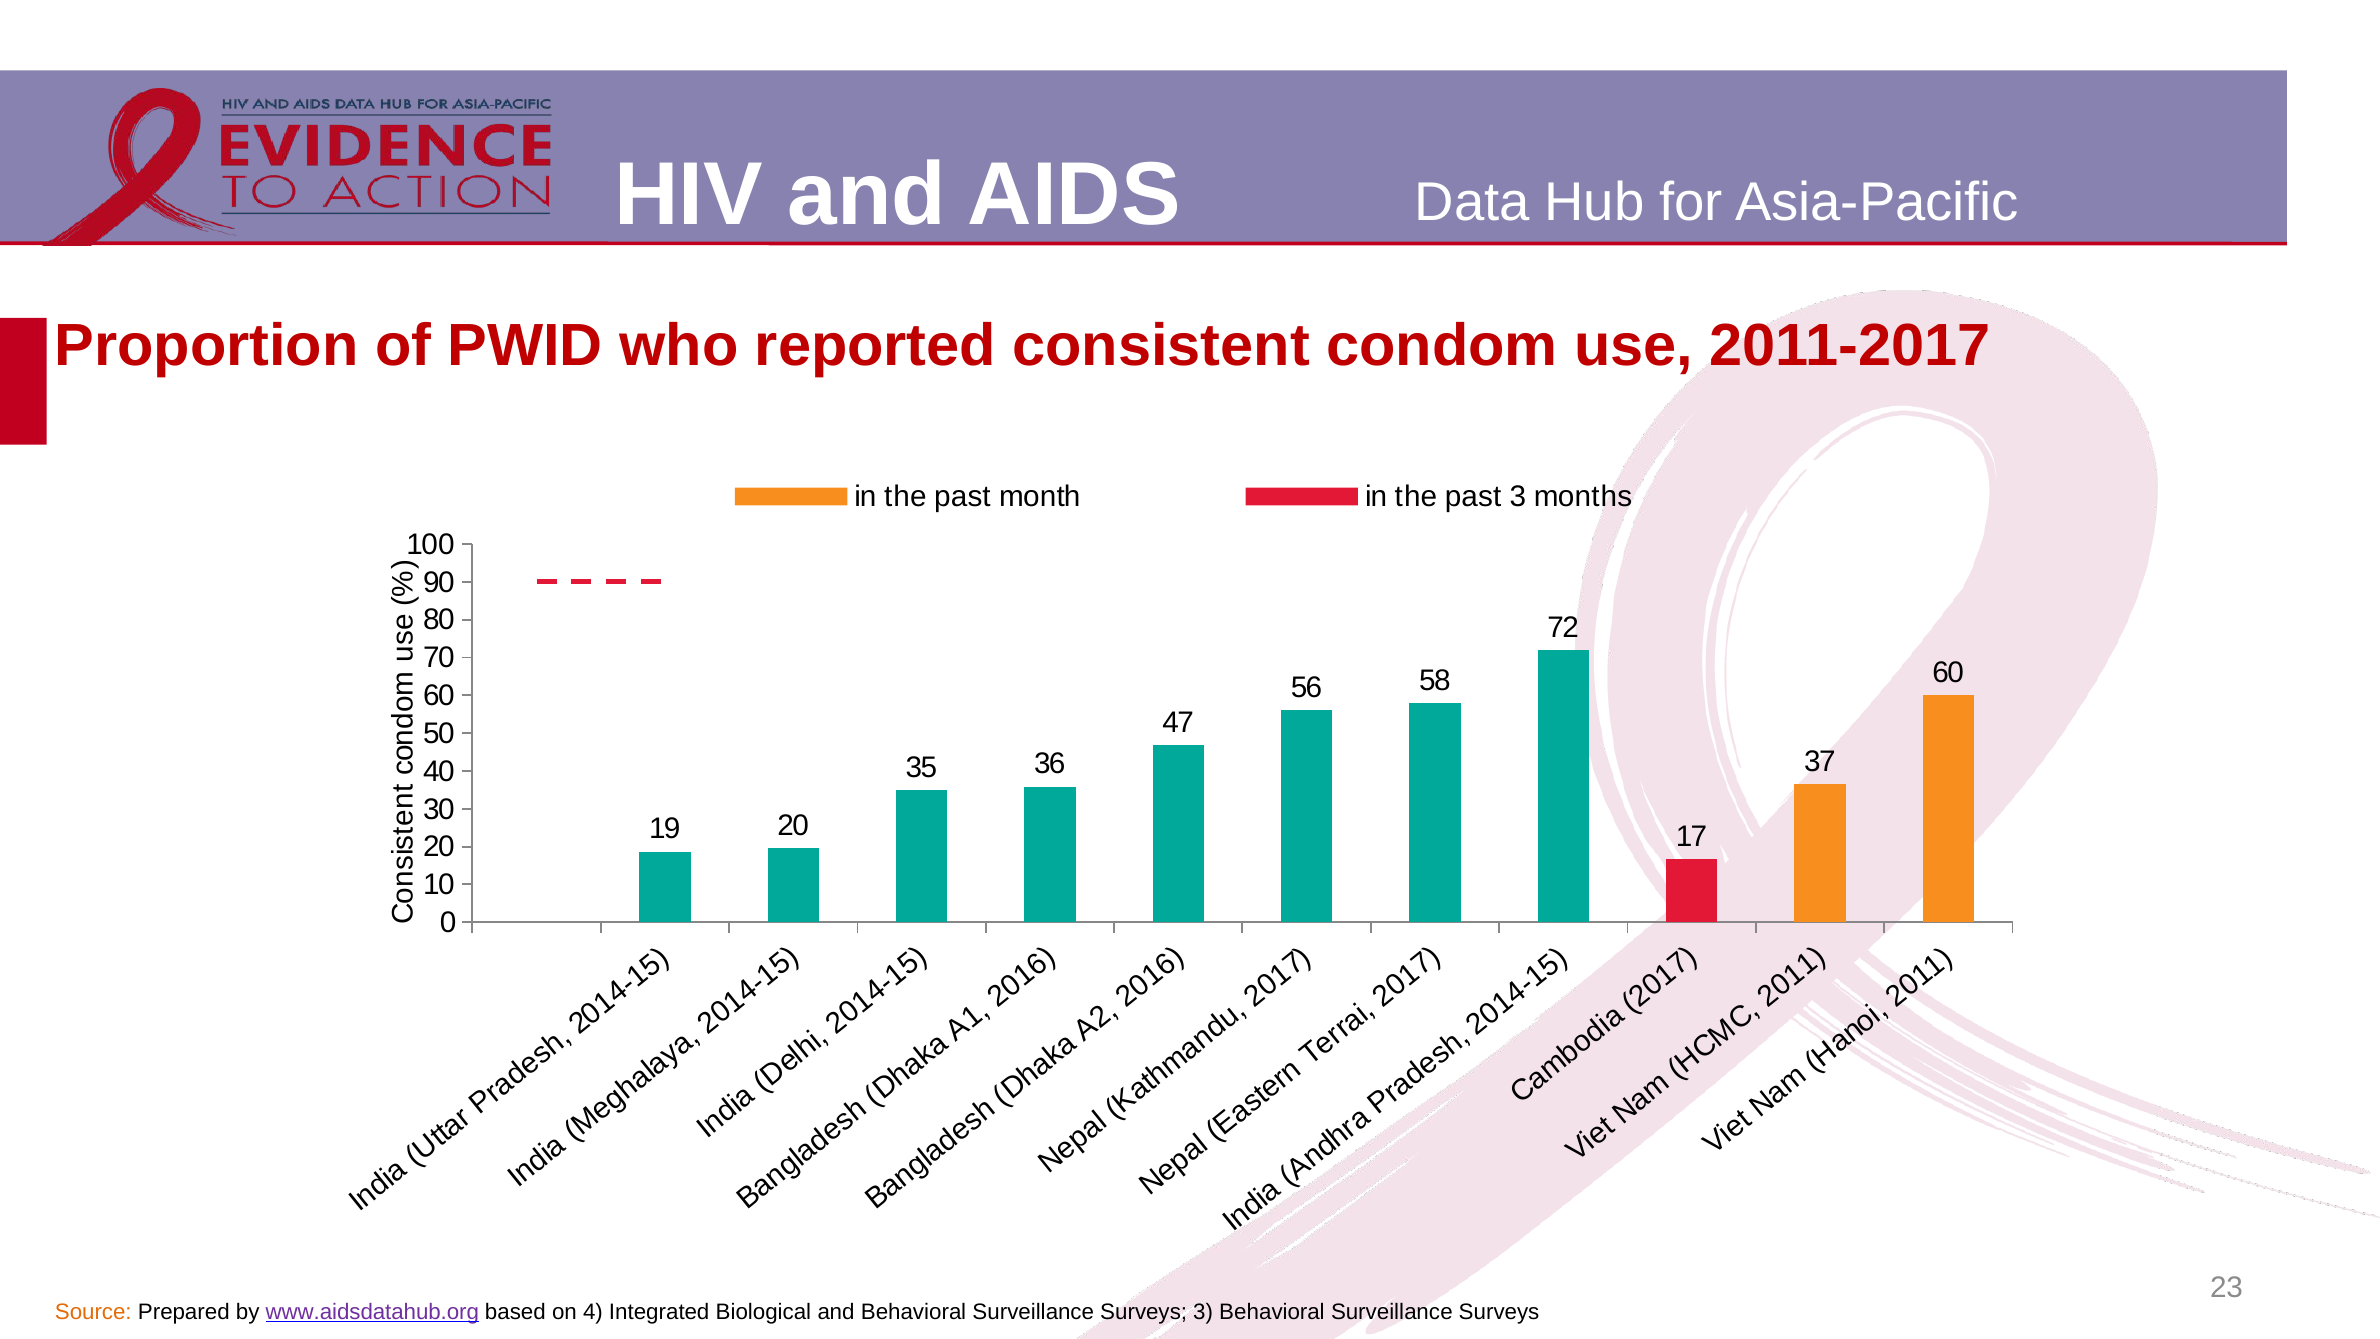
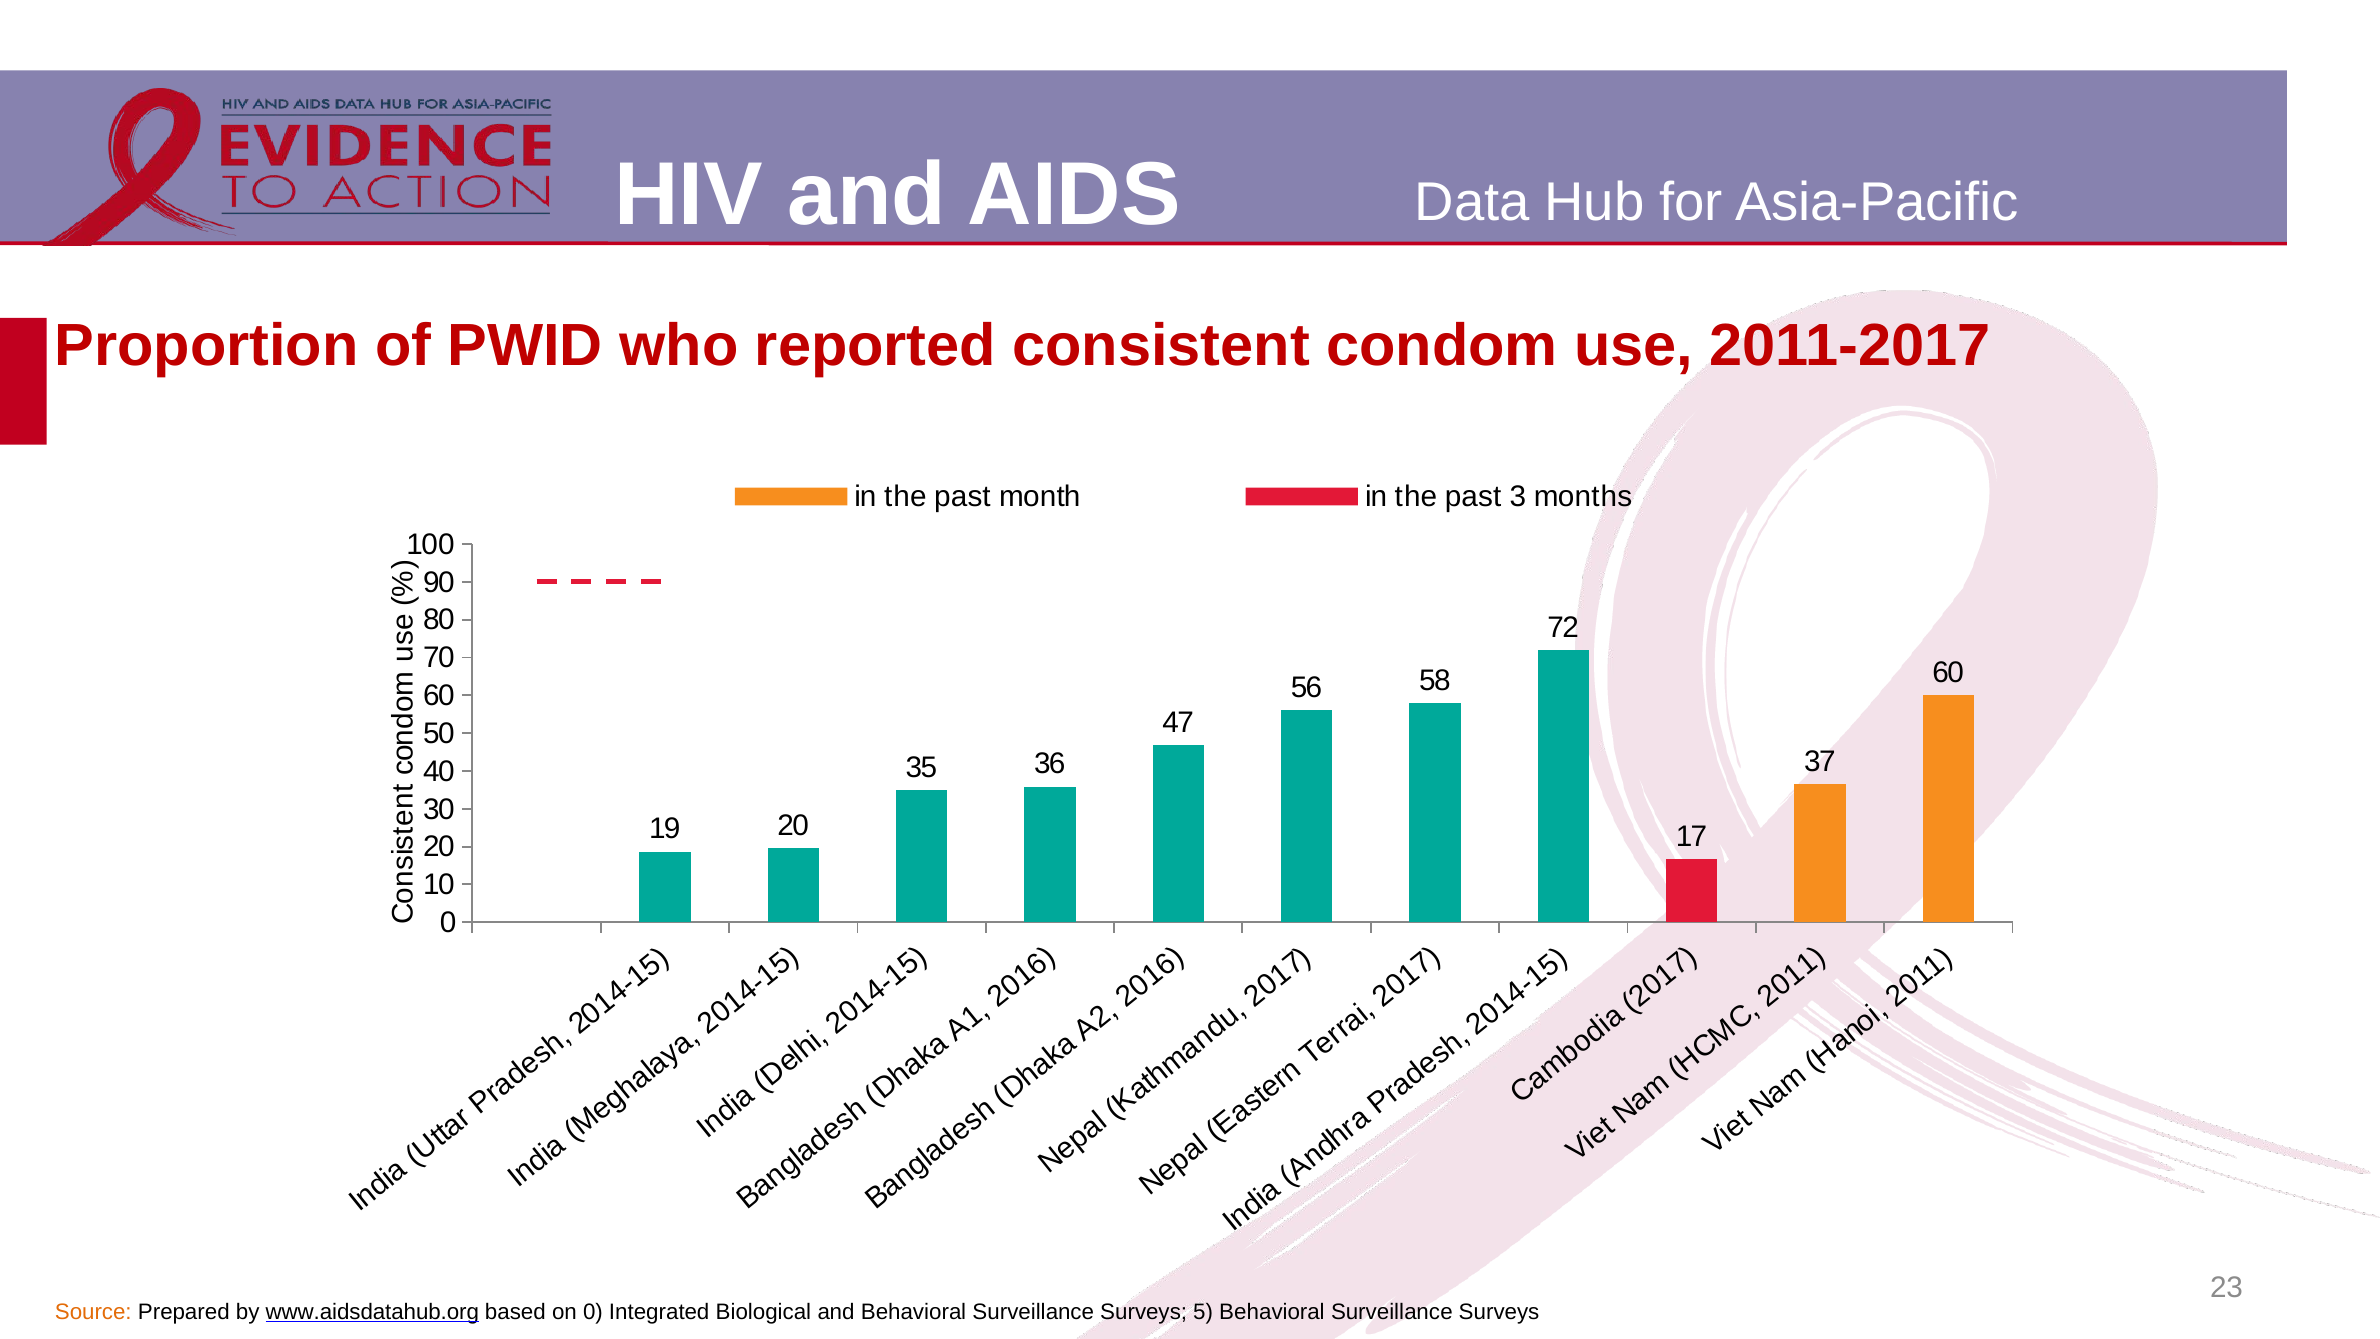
www.aidsdatahub.org colour: purple -> black (372, 1312)
on 4: 4 -> 0 (593, 1312)
Surveys 3: 3 -> 5 (1203, 1312)
